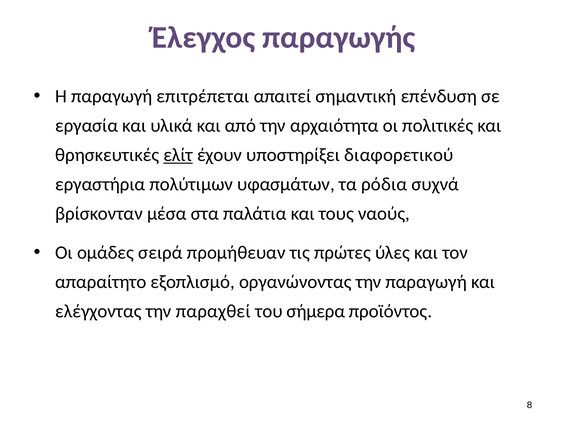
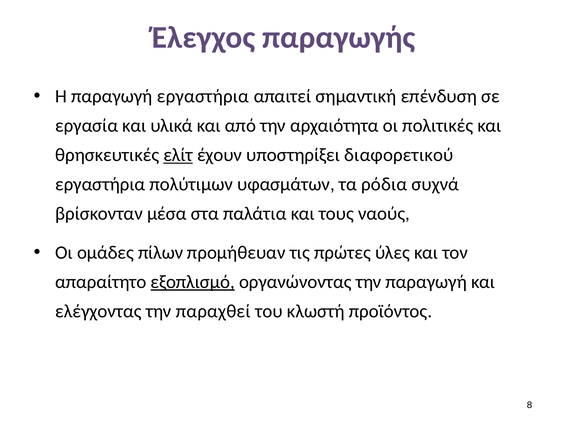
παραγωγή επιτρέπεται: επιτρέπεται -> εργαστήρια (203, 96)
σειρά: σειρά -> πίλων (161, 253)
εξοπλισμό underline: none -> present (193, 282)
σήμερα: σήμερα -> κλωστή (316, 312)
